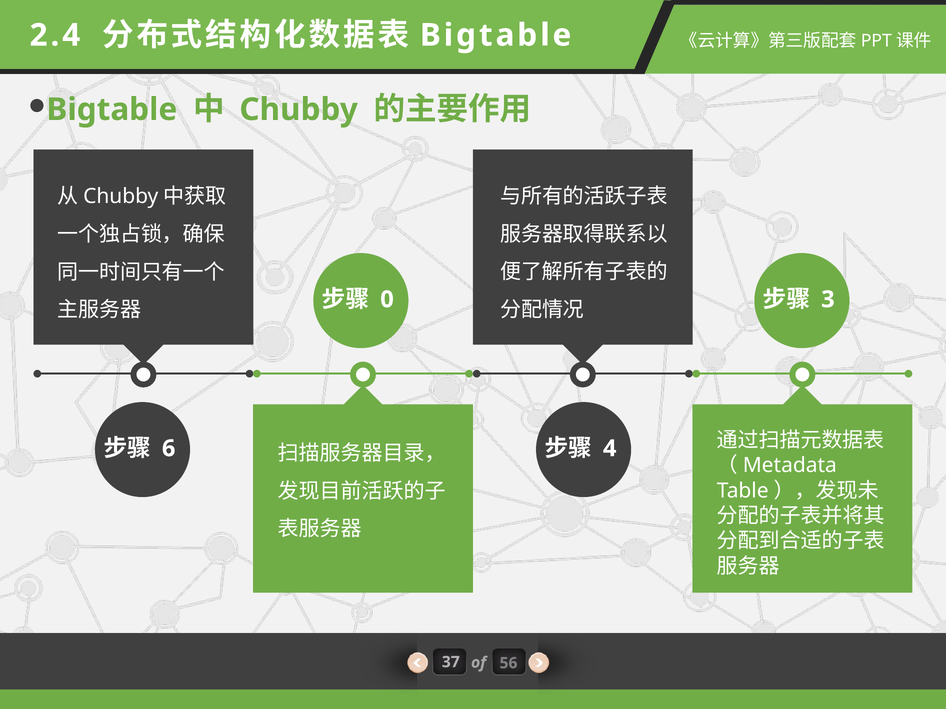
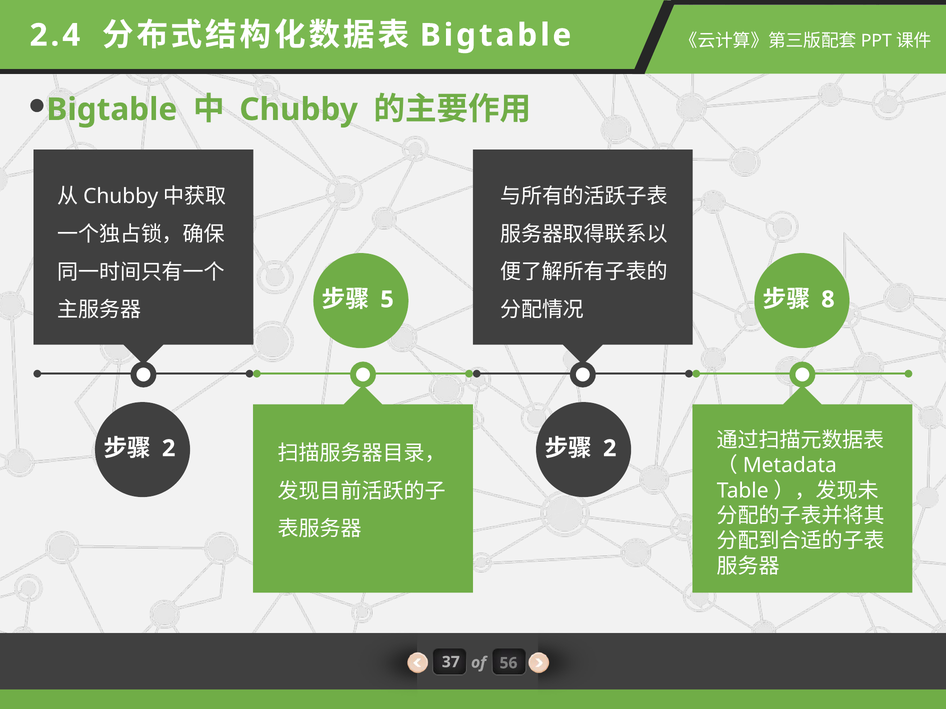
0: 0 -> 5 (387, 300)
3: 3 -> 8 (828, 300)
6: 6 -> 2 (169, 449)
4: 4 -> 2 (610, 449)
